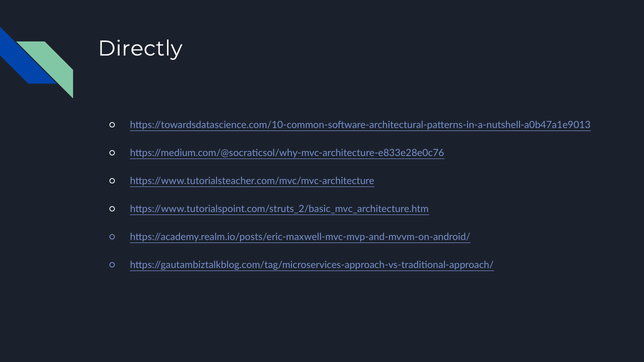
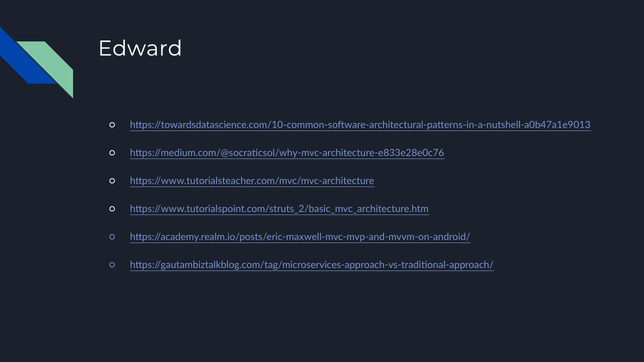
Directly: Directly -> Edward (140, 49)
